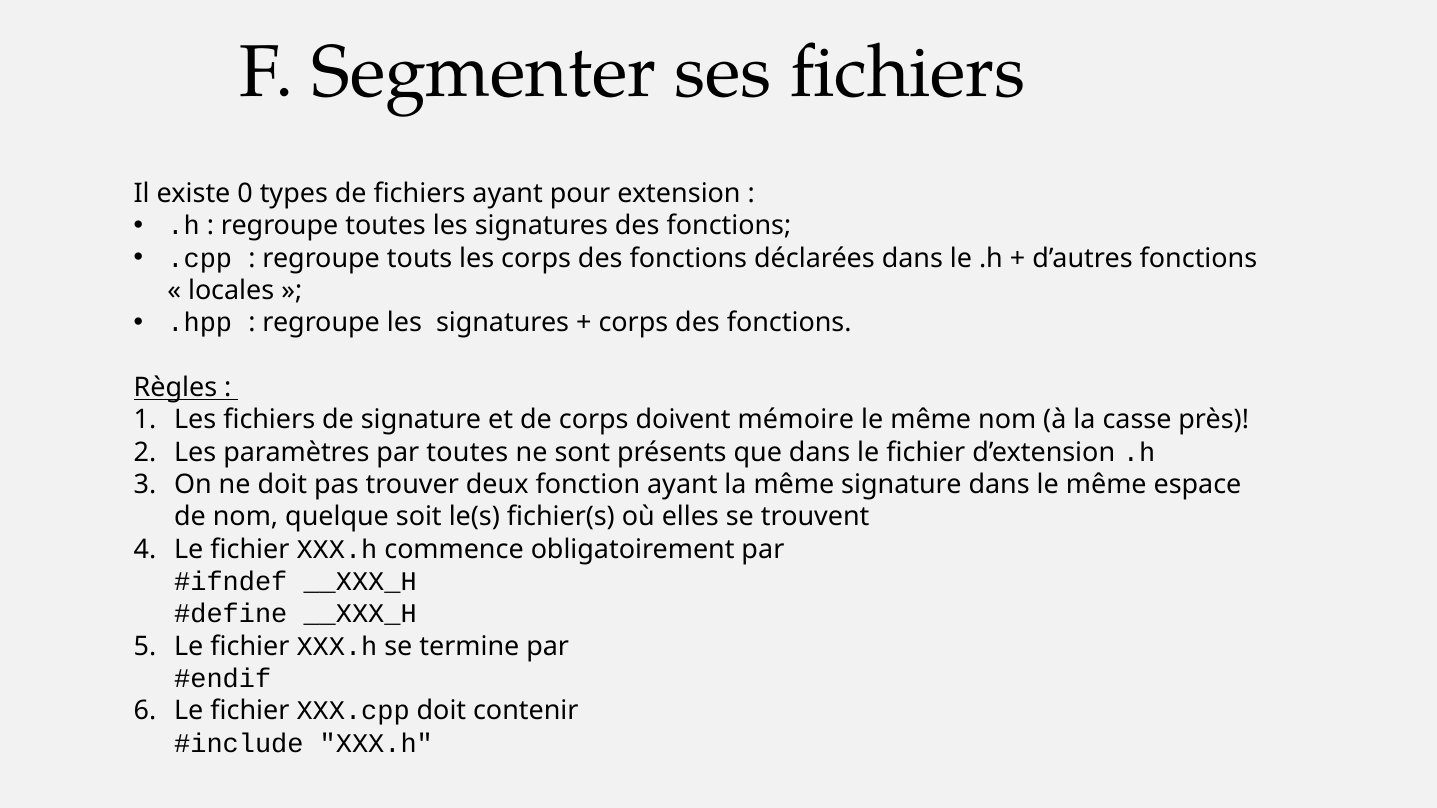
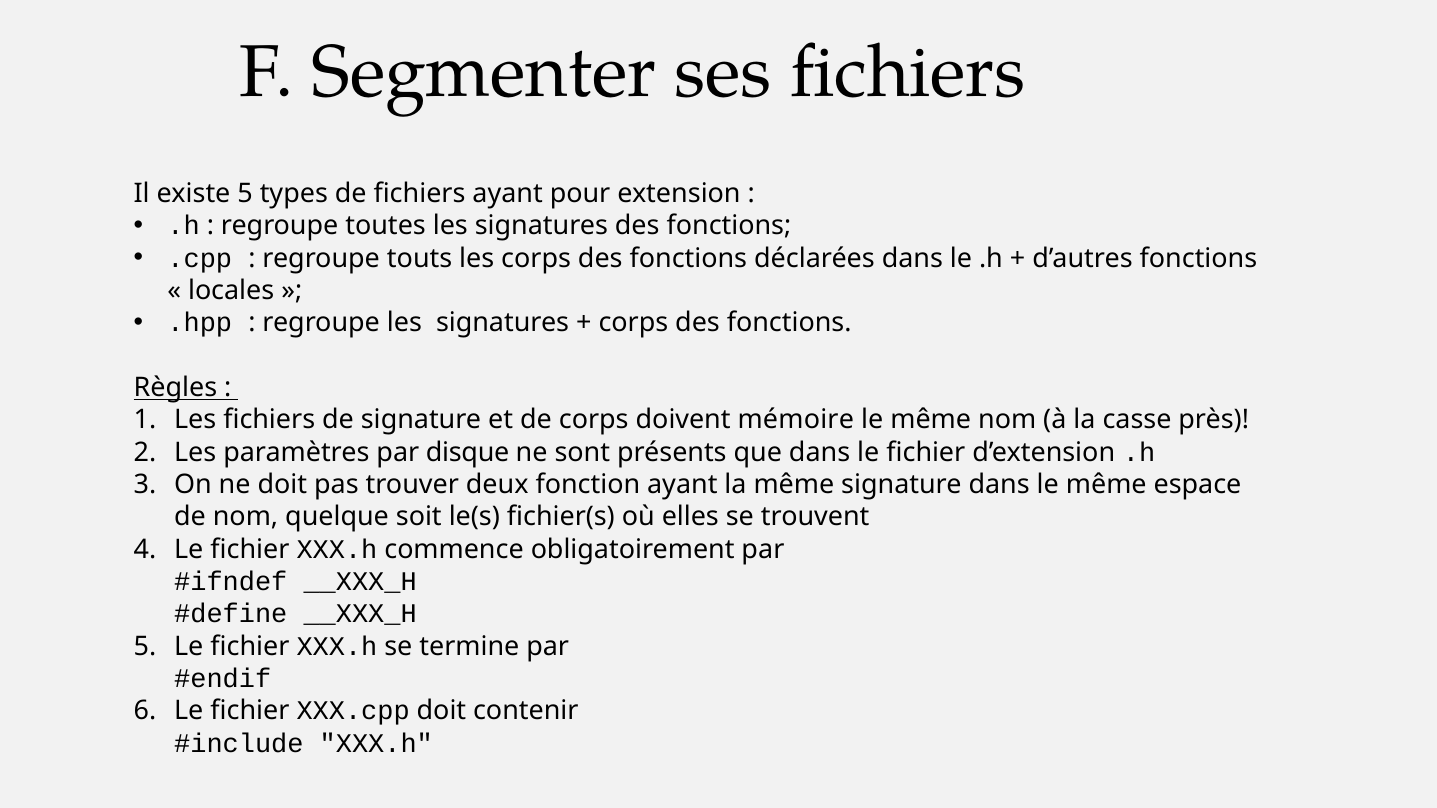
existe 0: 0 -> 5 (245, 194)
par toutes: toutes -> disque (468, 452)
